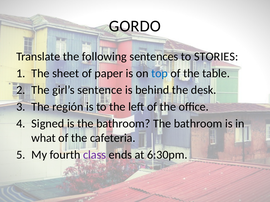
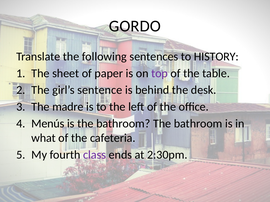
STORIES: STORIES -> HISTORY (216, 57)
top colour: blue -> purple (160, 73)
región: región -> madre (68, 107)
Signed: Signed -> Menús (48, 124)
6:30pm: 6:30pm -> 2:30pm (167, 155)
